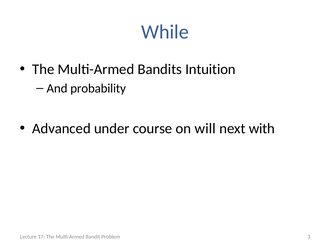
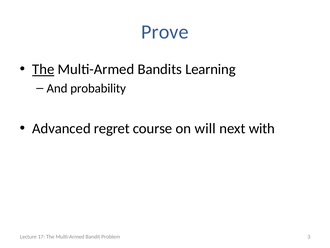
While: While -> Prove (165, 32)
The underline: none -> present (43, 69)
Intuition: Intuition -> Learning (210, 69)
under: under -> regret (112, 128)
